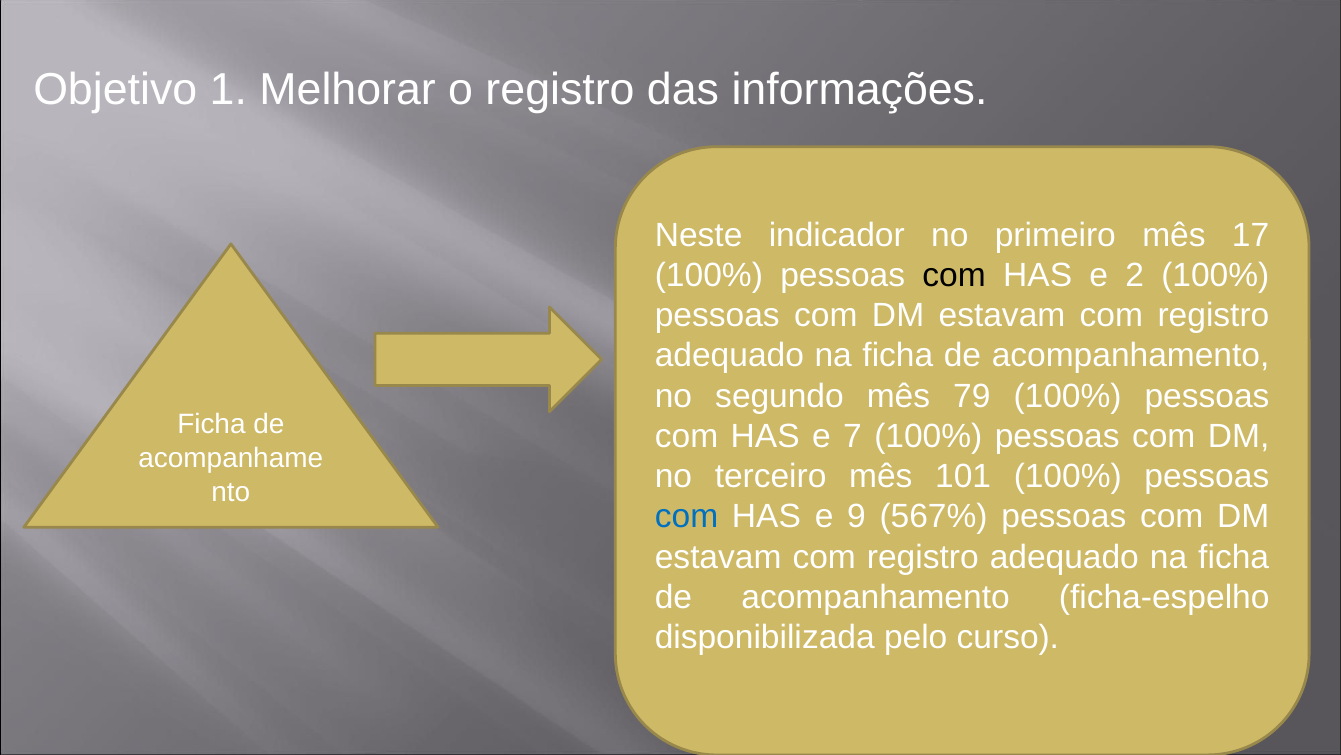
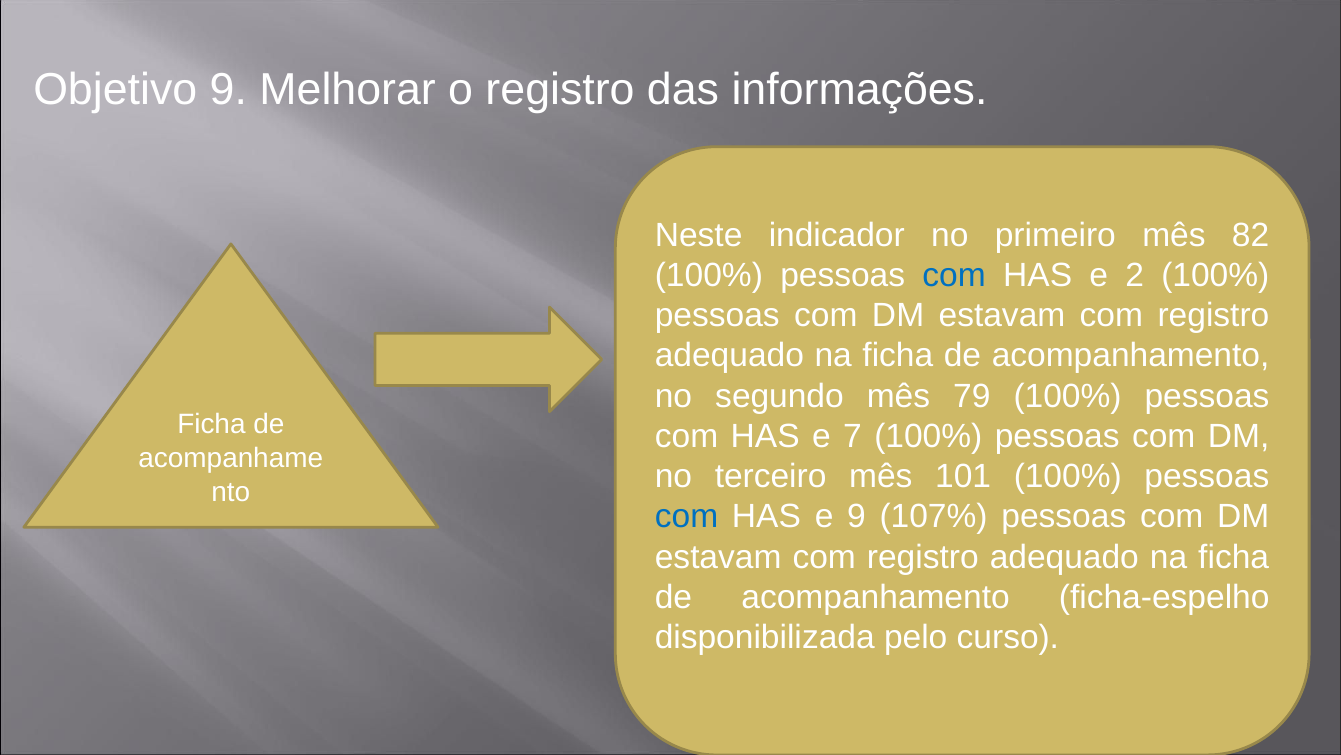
Objetivo 1: 1 -> 9 (228, 89)
17: 17 -> 82 (1251, 235)
com colour: black -> blue (954, 275)
567%: 567% -> 107% (934, 516)
